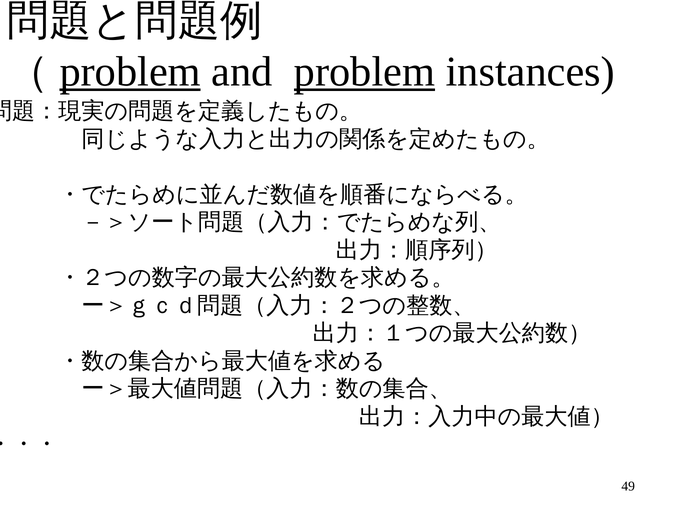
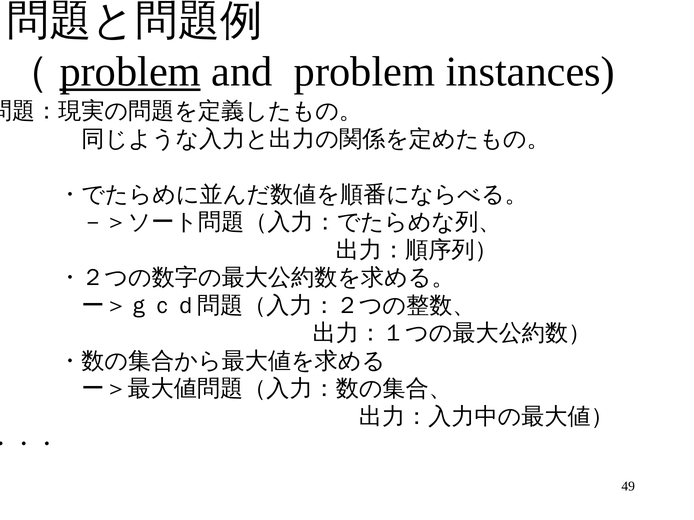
problem underline: present -> none (364, 72)
